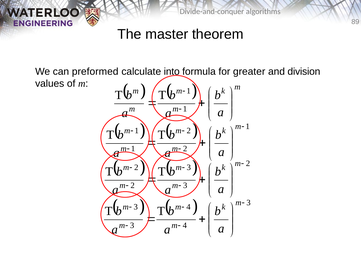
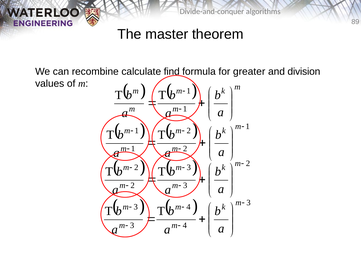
preformed: preformed -> recombine (95, 72)
into: into -> find (172, 72)
